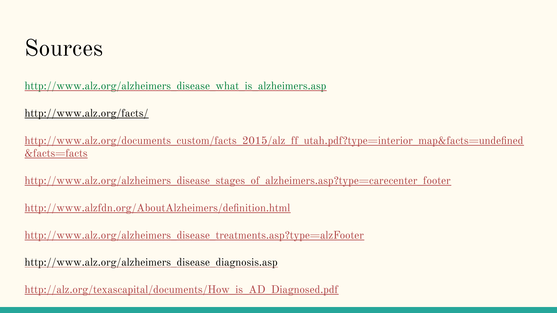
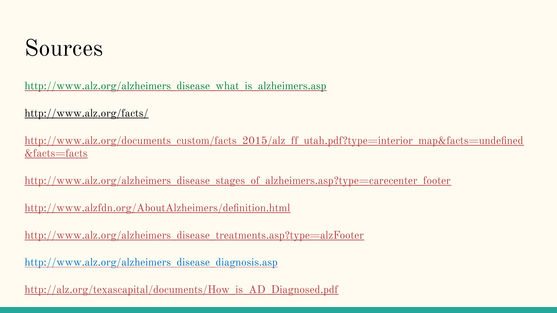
http://www.alz.org/alzheimers_disease_diagnosis.asp colour: black -> blue (151, 263)
